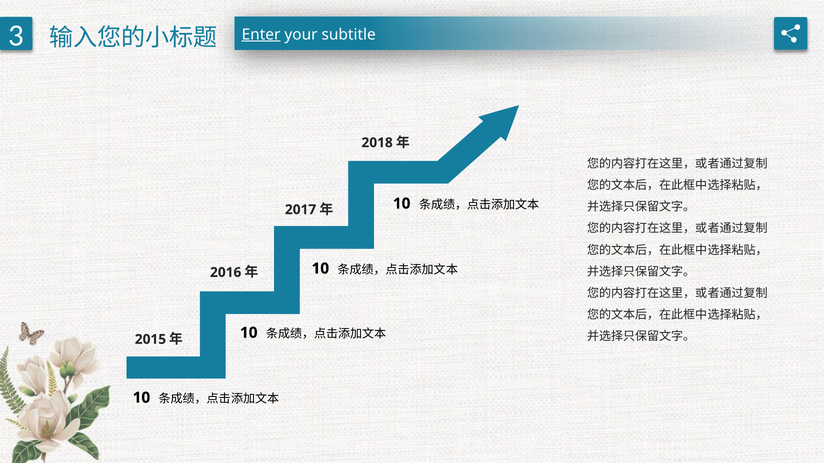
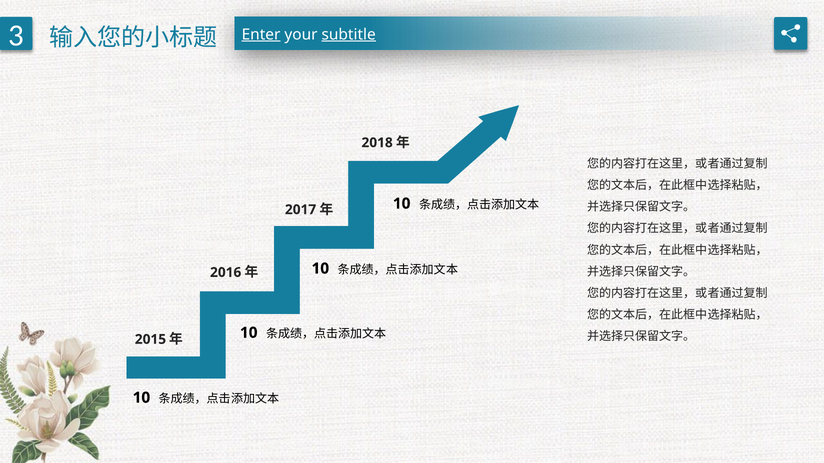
subtitle underline: none -> present (349, 34)
